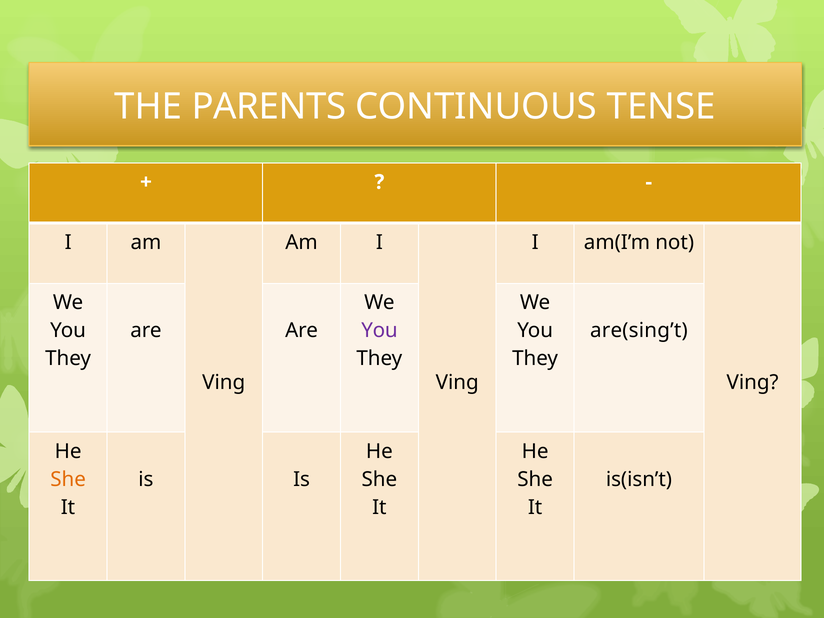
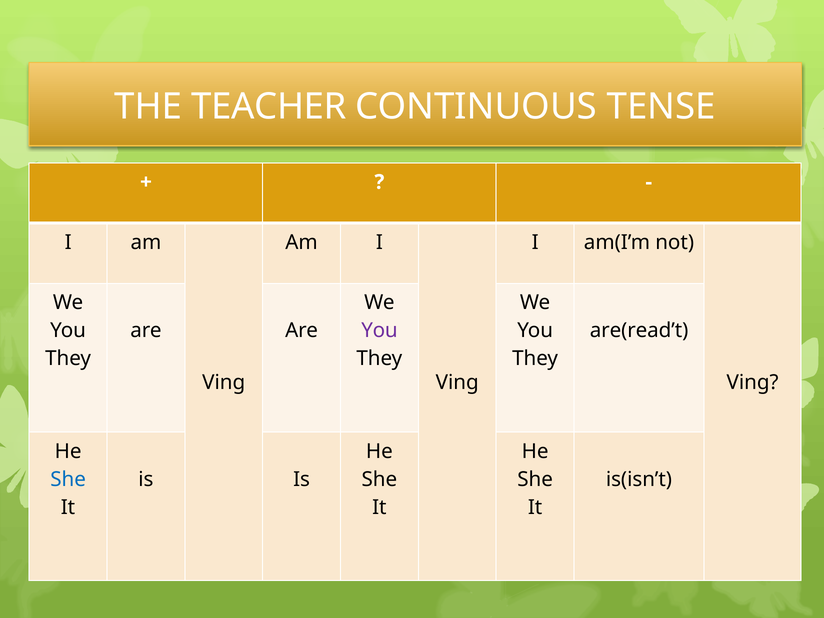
PARENTS: PARENTS -> TEACHER (269, 107)
are(sing’t: are(sing’t -> are(read’t (639, 331)
She colour: orange -> blue (68, 479)
